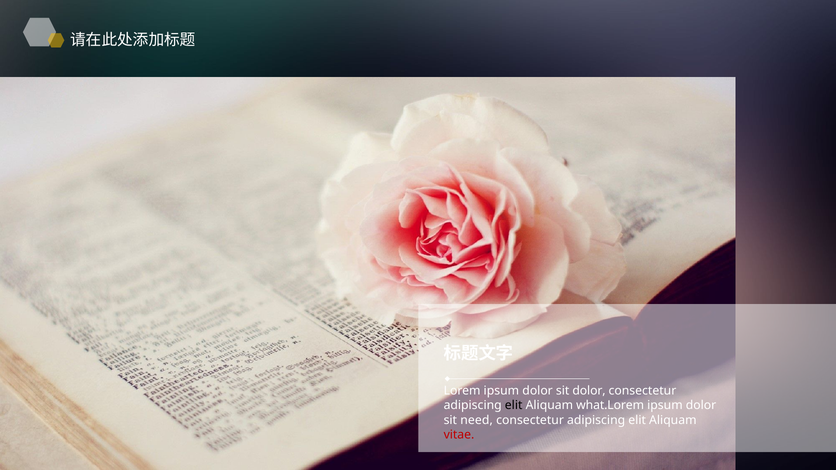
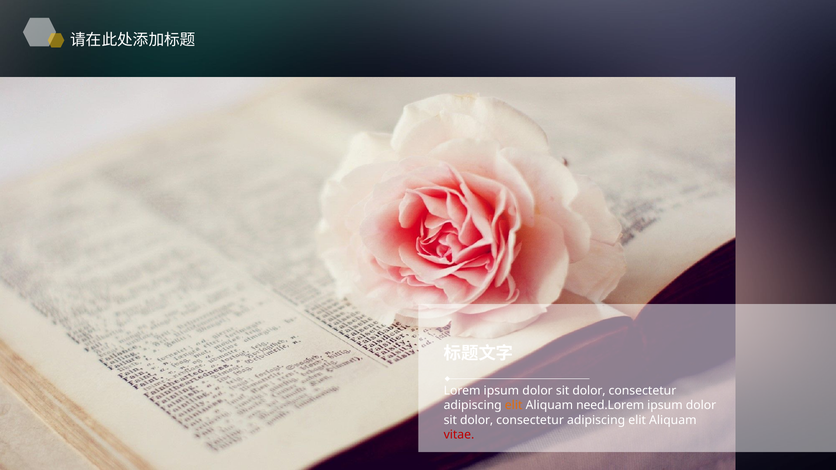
elit colour: black -> orange (514, 406)
what.Lorem: what.Lorem -> need.Lorem (610, 406)
need: need -> dolor (477, 420)
